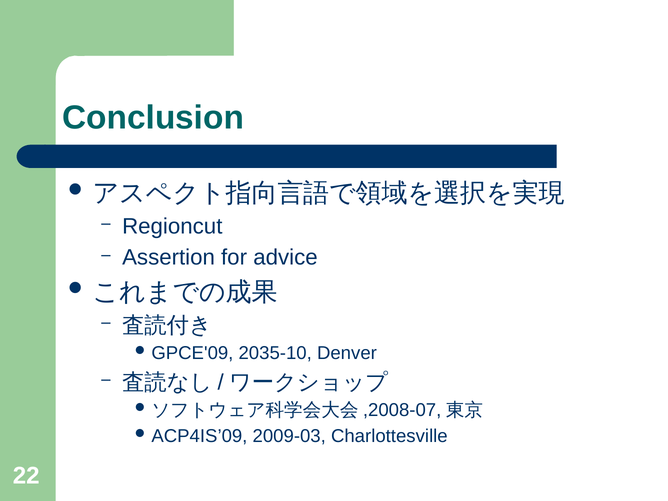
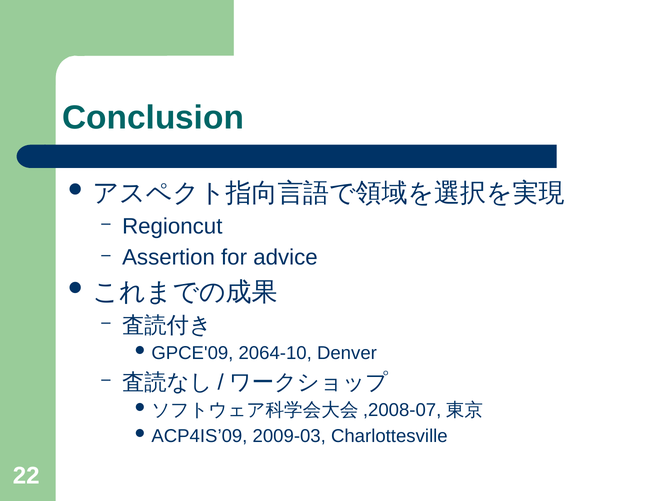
2035-10: 2035-10 -> 2064-10 (275, 353)
